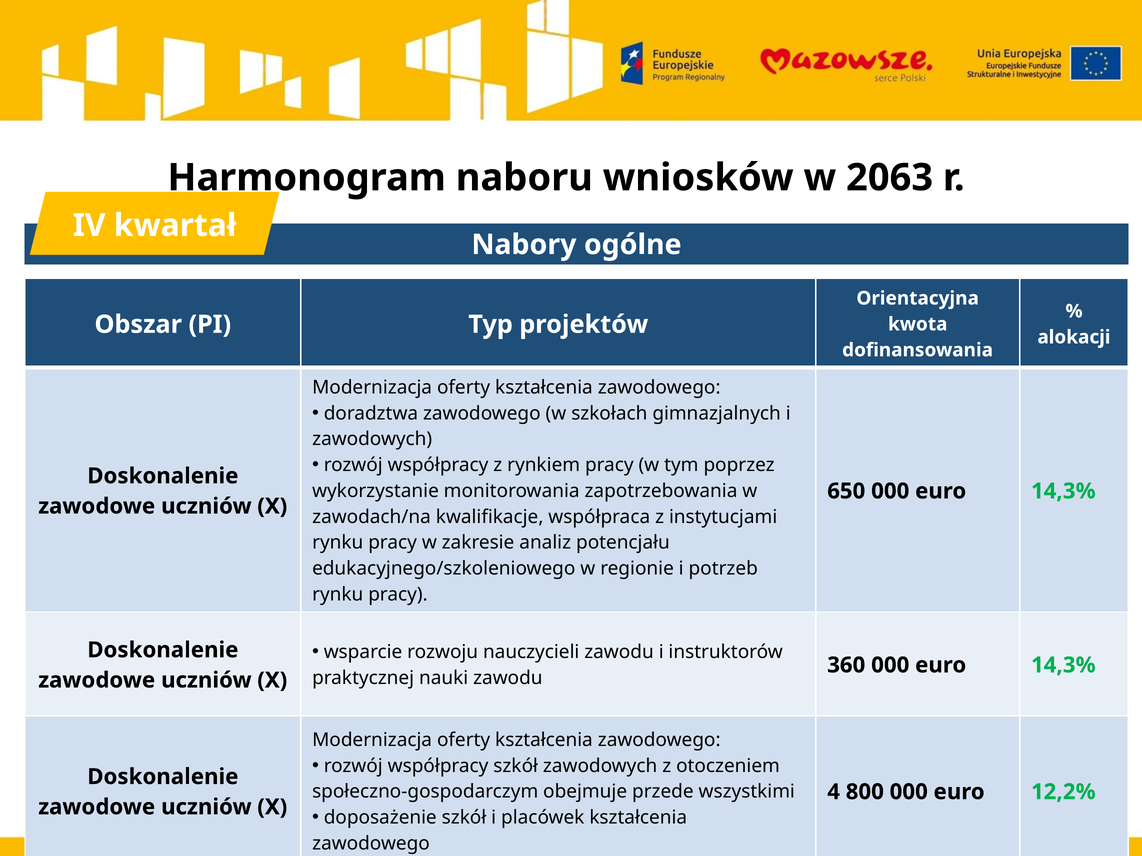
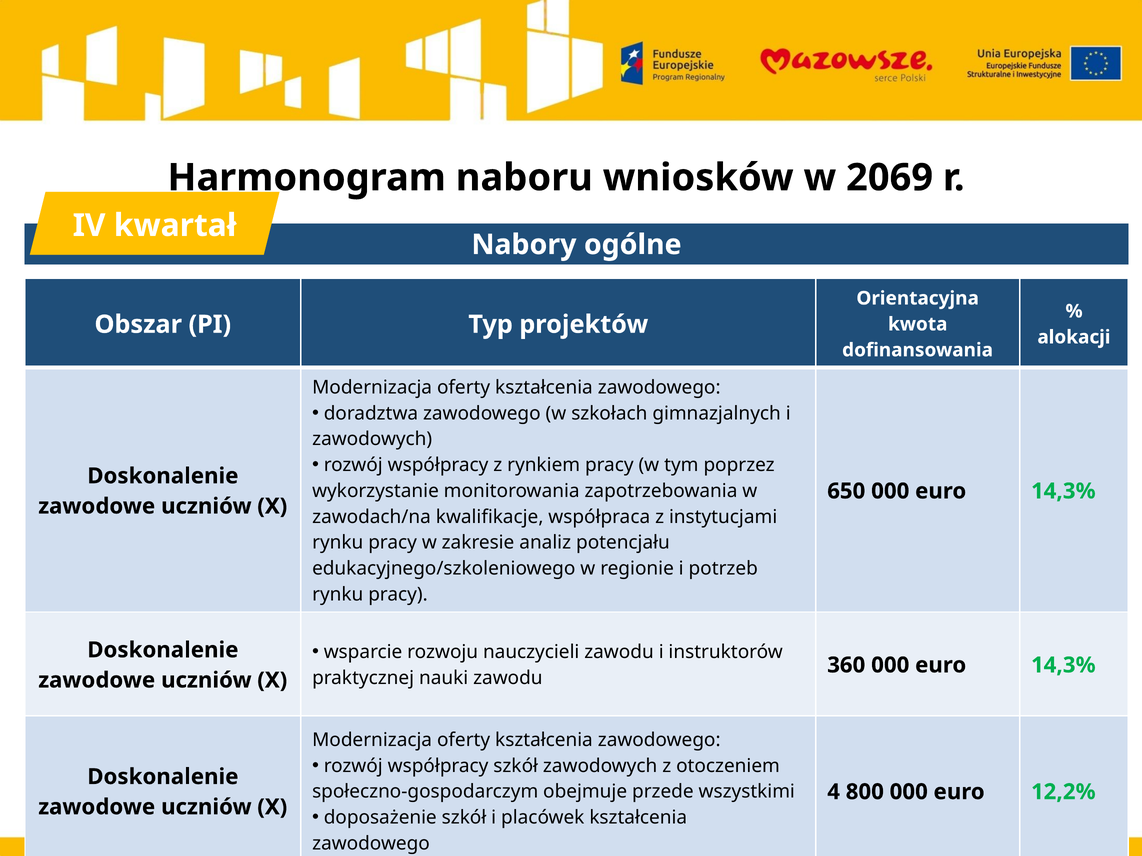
2063: 2063 -> 2069 (890, 178)
